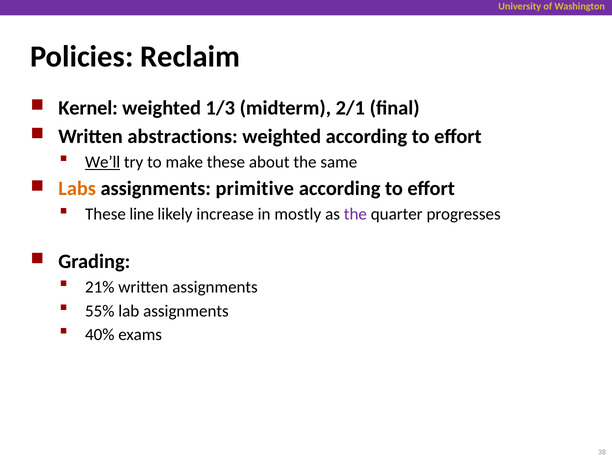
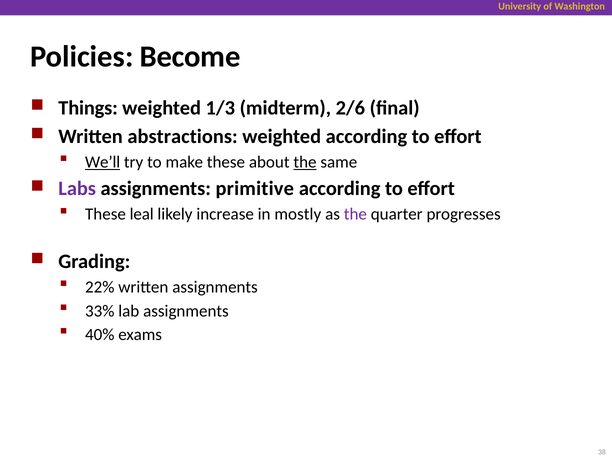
Reclaim: Reclaim -> Become (190, 57)
Kernel: Kernel -> Things (88, 108)
2/1: 2/1 -> 2/6 (350, 108)
the underline: none -> present (305, 162)
Labs colour: orange -> purple (77, 189)
line: line -> leal (142, 214)
21%: 21% -> 22% (100, 287)
55%: 55% -> 33% (100, 311)
